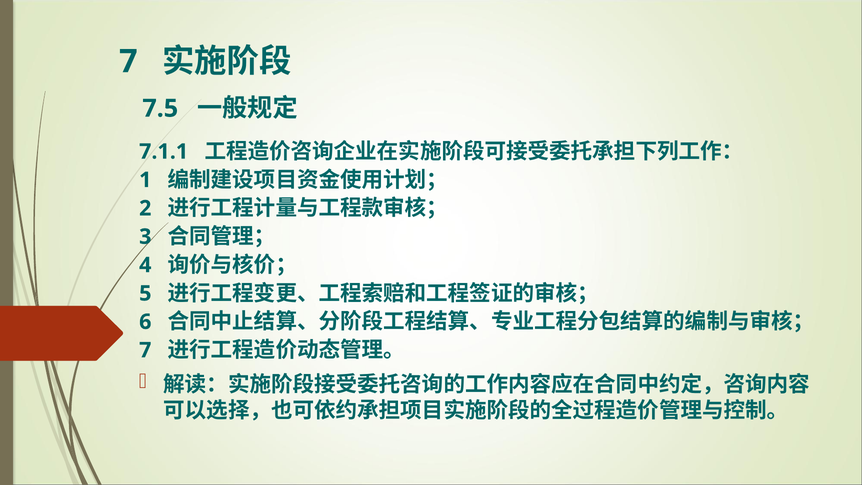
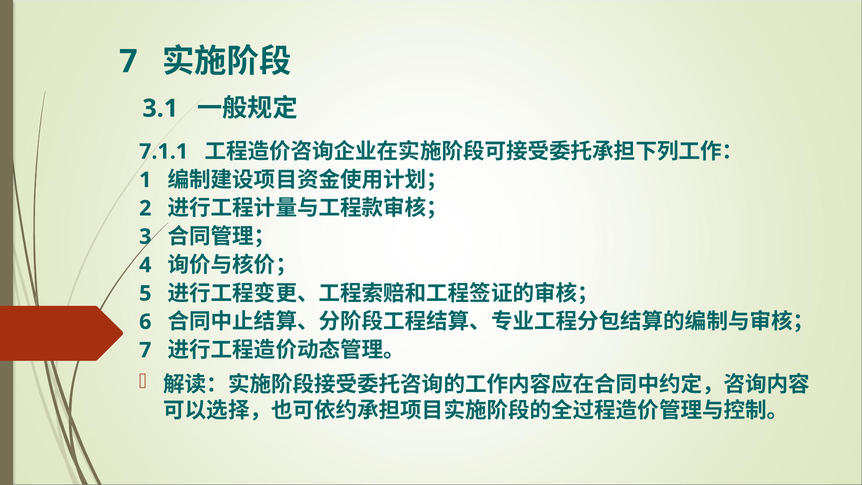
7.5: 7.5 -> 3.1 (160, 108)
